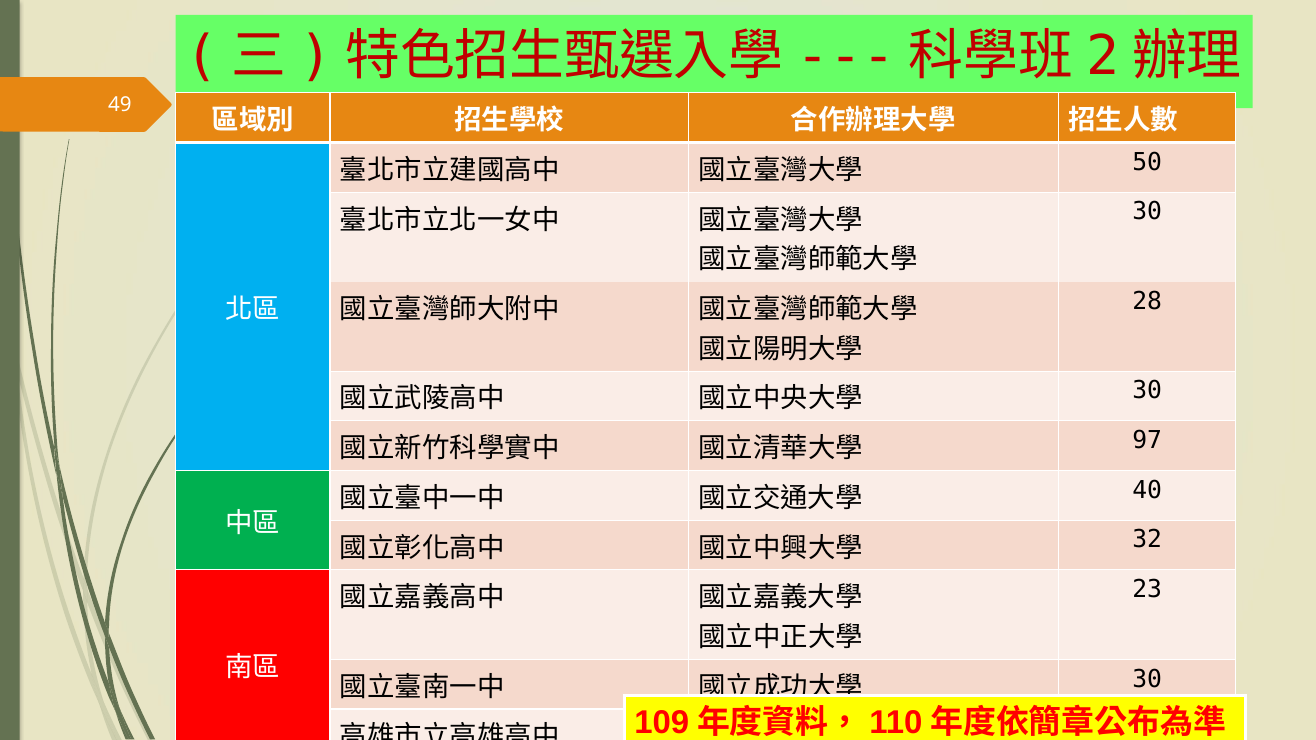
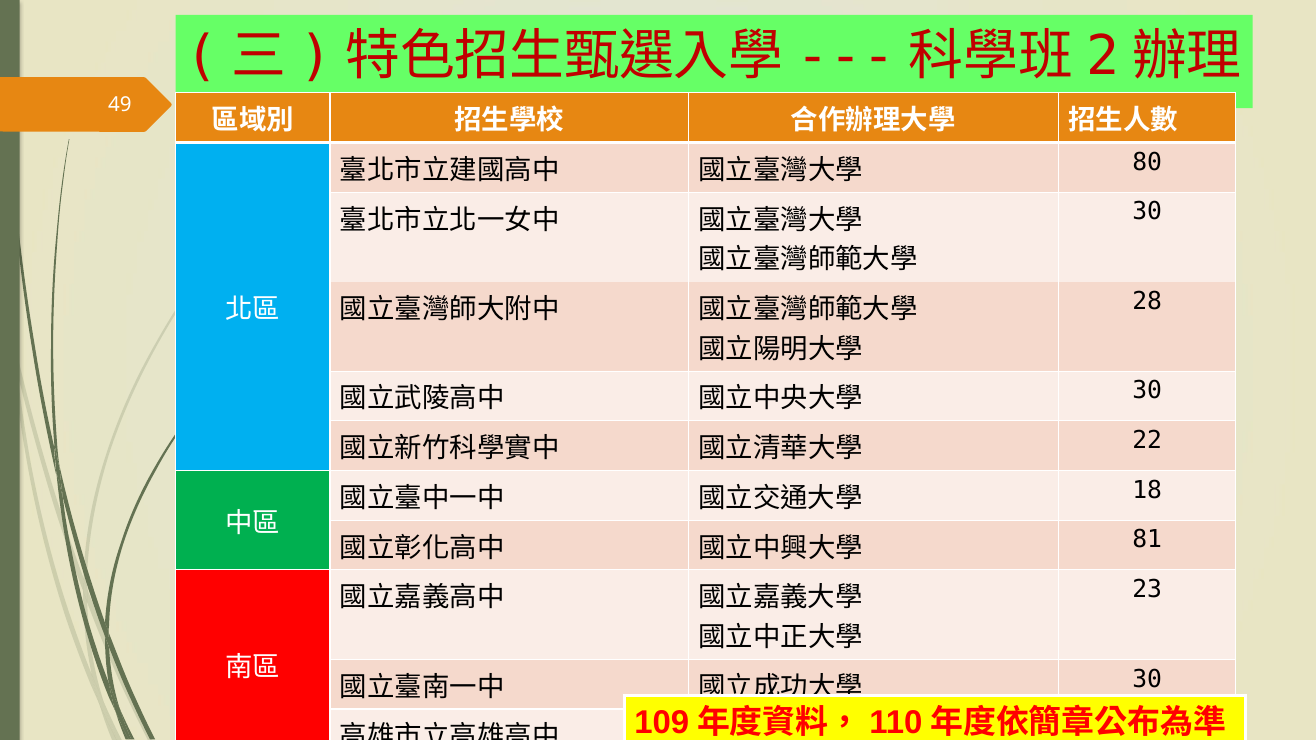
50: 50 -> 80 (1147, 162)
97: 97 -> 22 (1147, 441)
40: 40 -> 18 (1147, 490)
32: 32 -> 81 (1147, 540)
